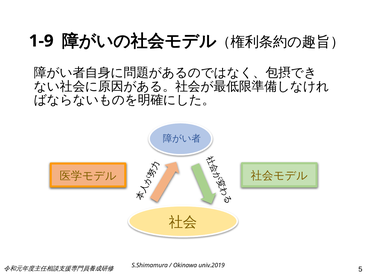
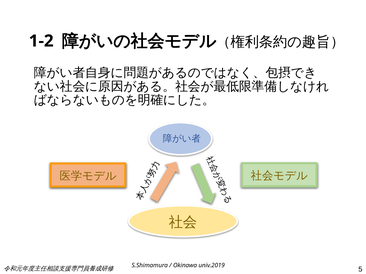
1-9: 1-9 -> 1-2 (41, 41)
